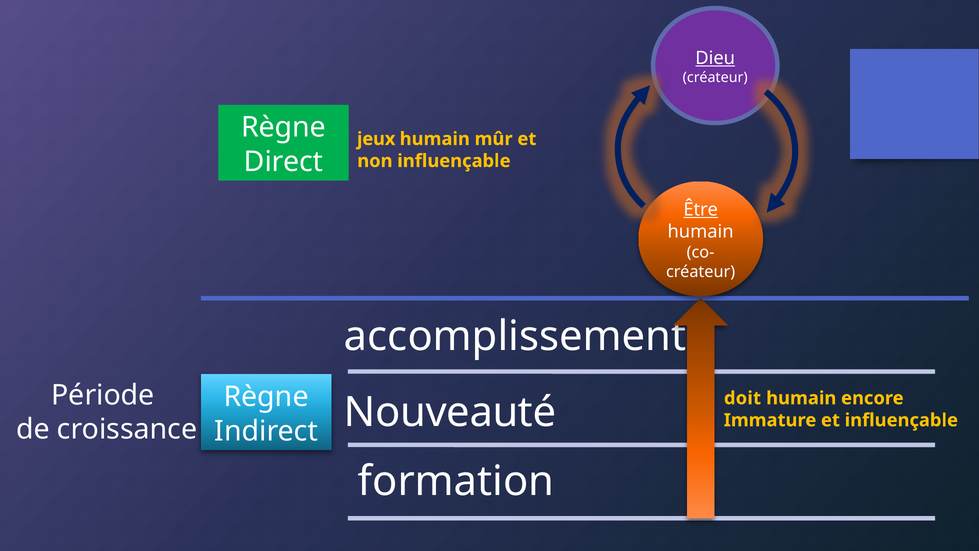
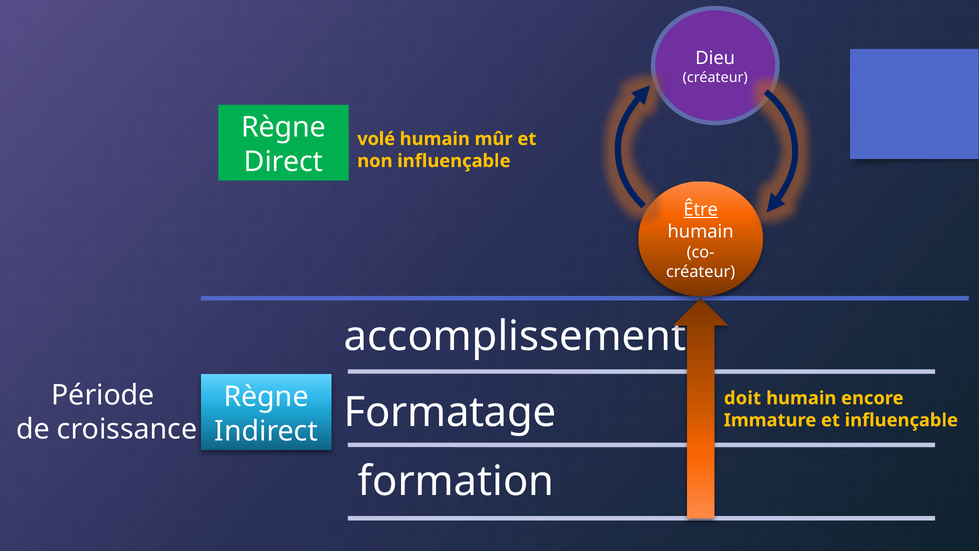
Dieu underline: present -> none (715, 58)
jeux: jeux -> volé (376, 139)
Nouveauté: Nouveauté -> Formatage (450, 412)
